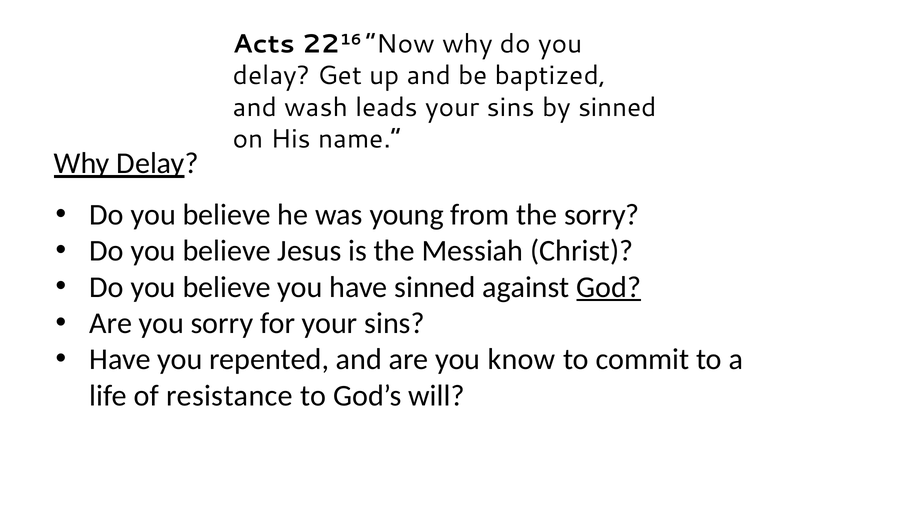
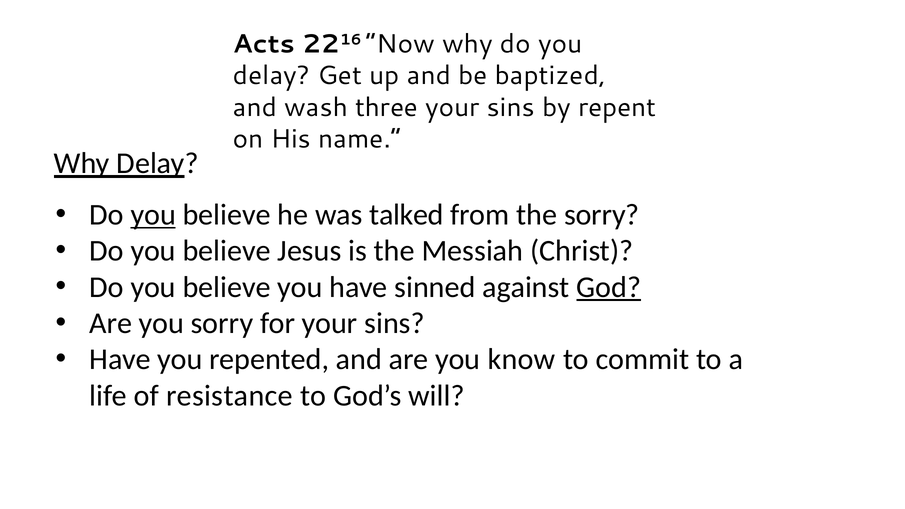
leads: leads -> three (387, 107)
by sinned: sinned -> repent (617, 107)
you underline: none -> present (153, 215)
young: young -> talked (407, 215)
